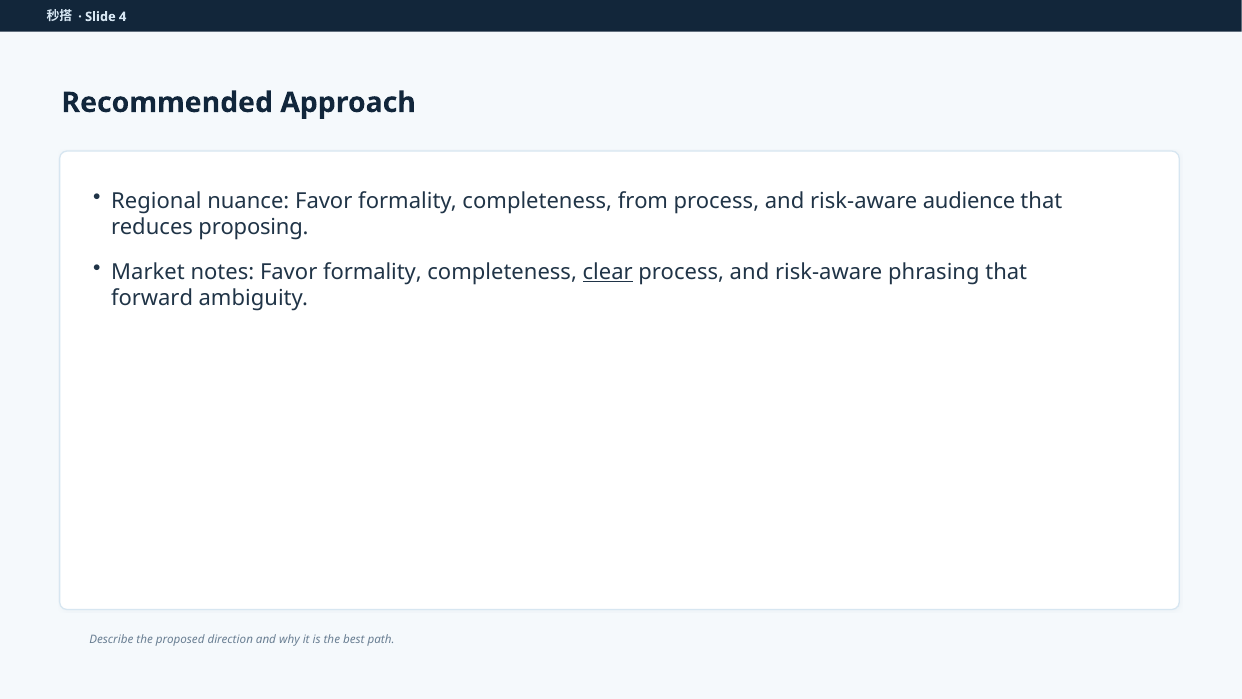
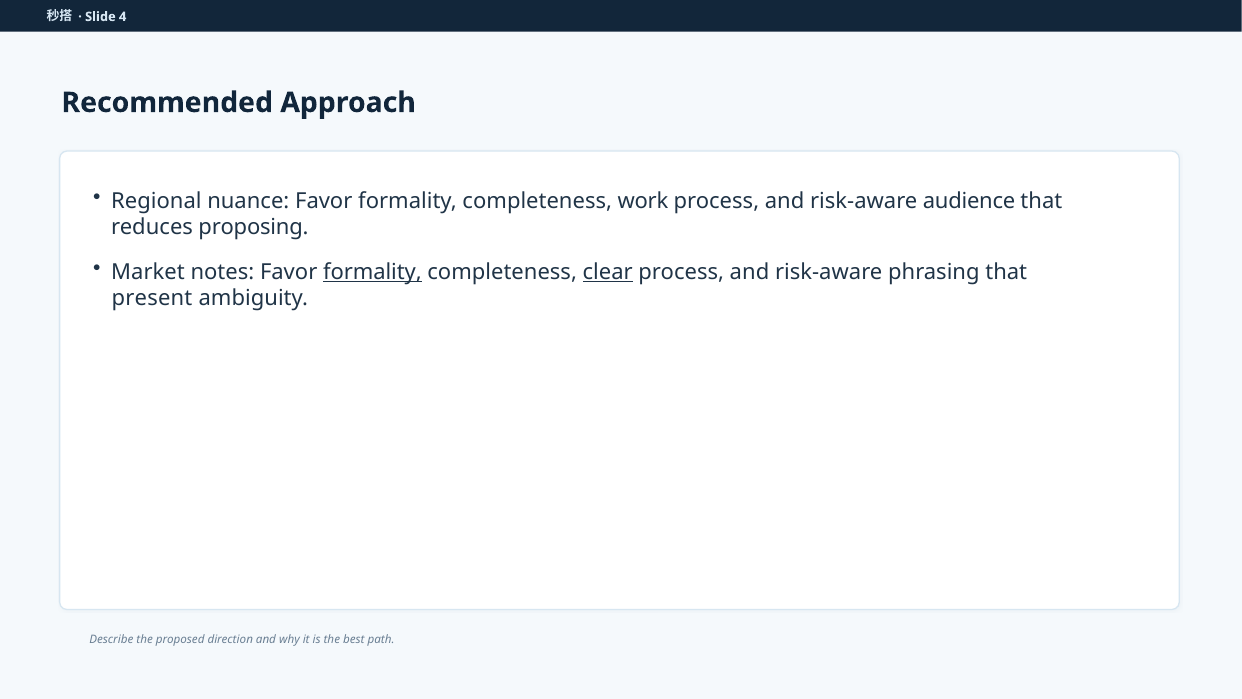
from: from -> work (643, 201)
formality underline: none -> present (372, 272)
forward: forward -> present (152, 298)
